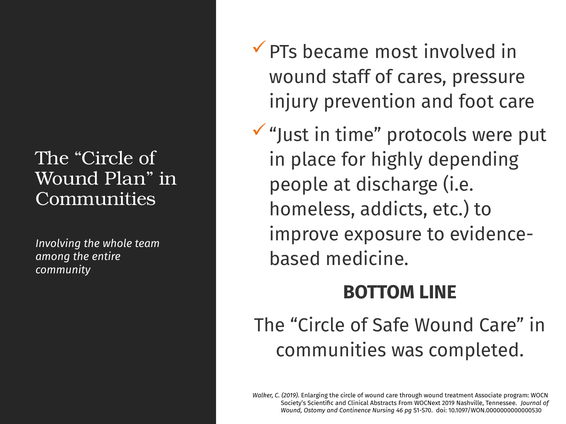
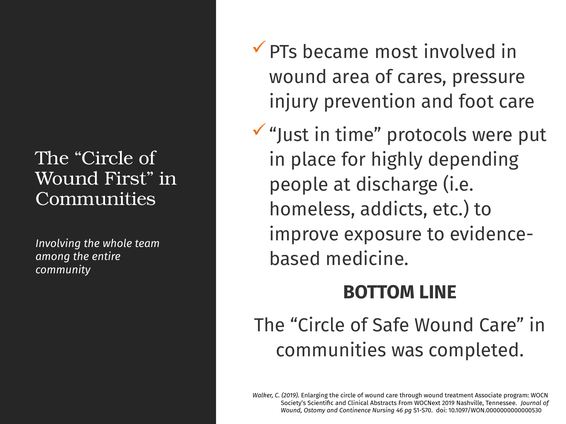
staff: staff -> area (351, 77)
Plan: Plan -> First (129, 179)
